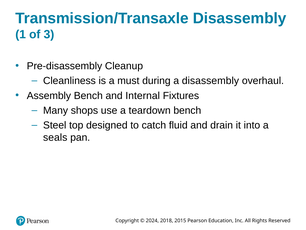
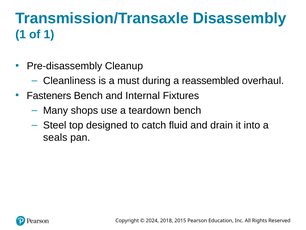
of 3: 3 -> 1 (49, 34)
a disassembly: disassembly -> reassembled (211, 81)
Assembly: Assembly -> Fasteners (49, 95)
